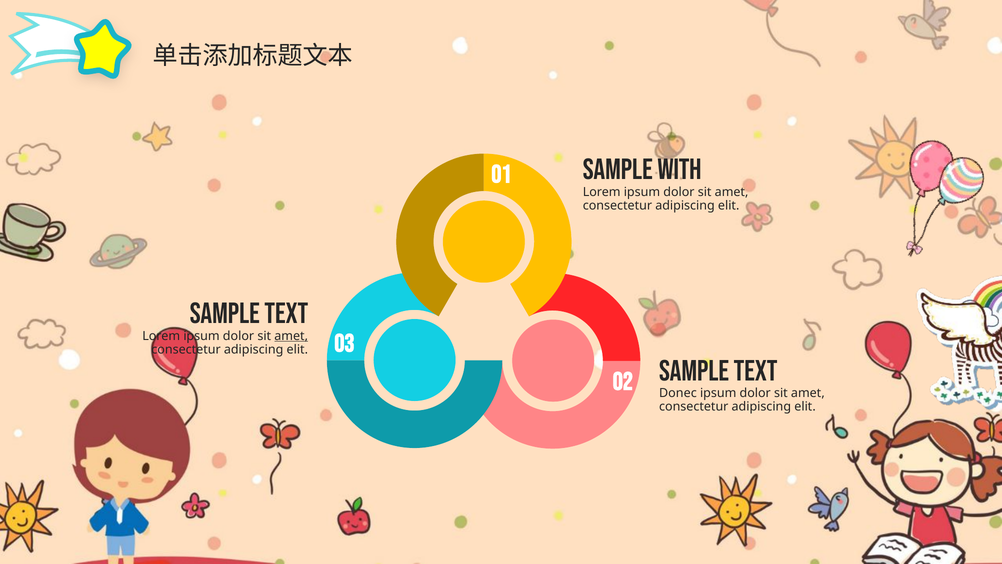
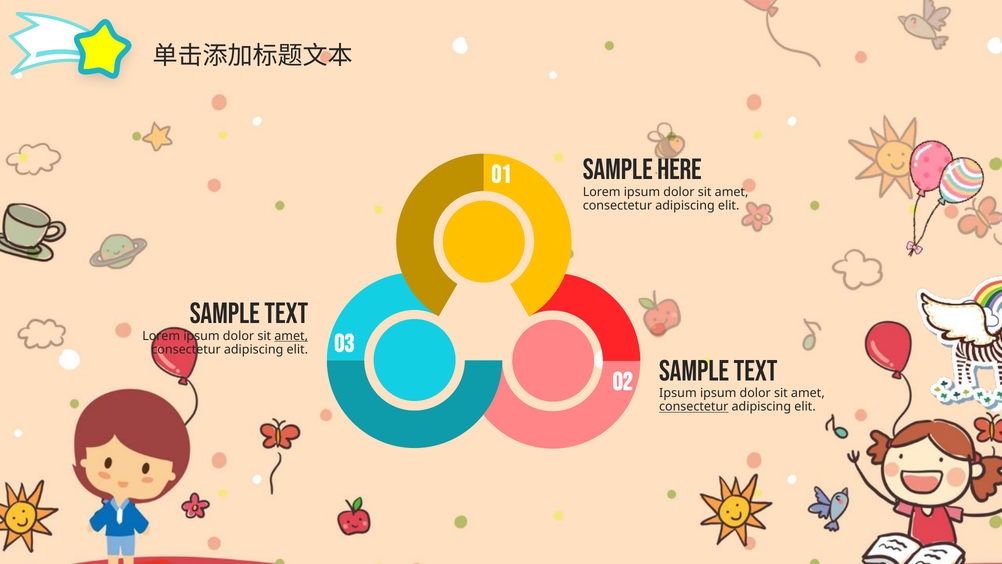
With: With -> Here (679, 170)
Donec: Donec -> Ipsum (678, 393)
consectetur underline: none -> present (694, 407)
